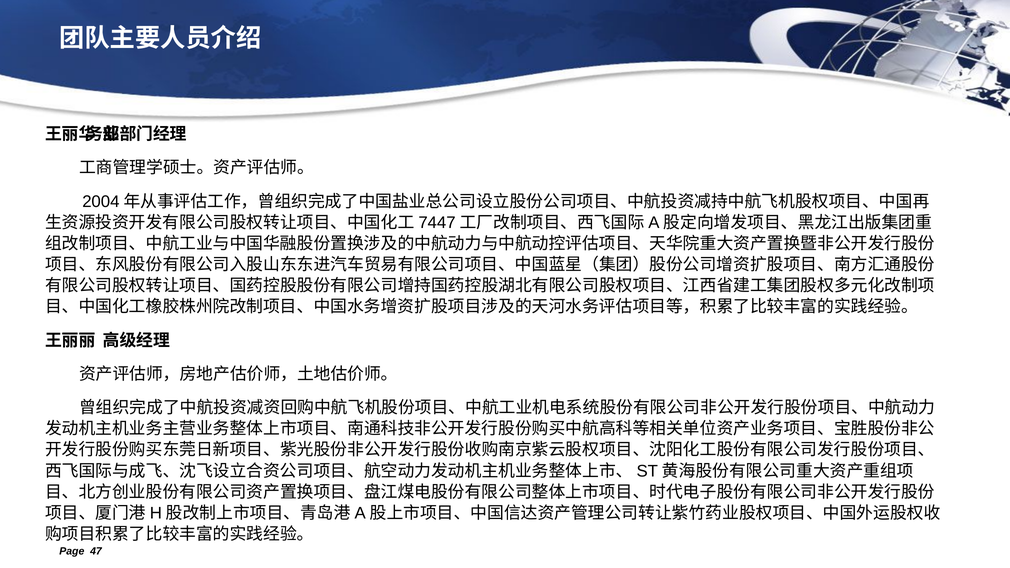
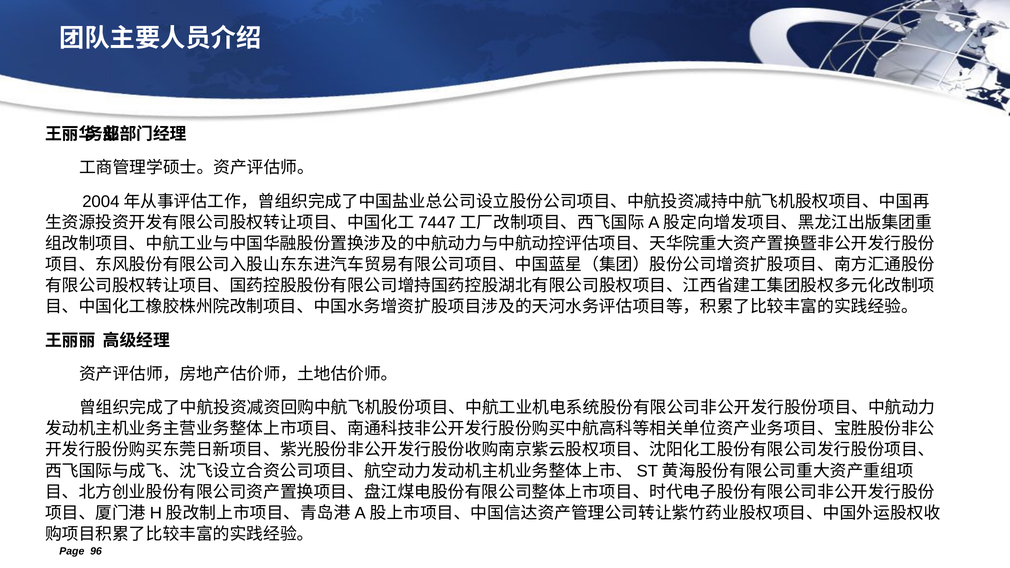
47: 47 -> 96 (96, 551)
